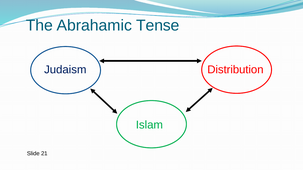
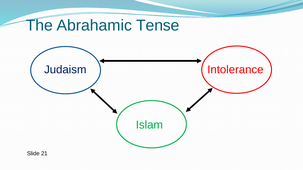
Distribution: Distribution -> Intolerance (235, 70)
